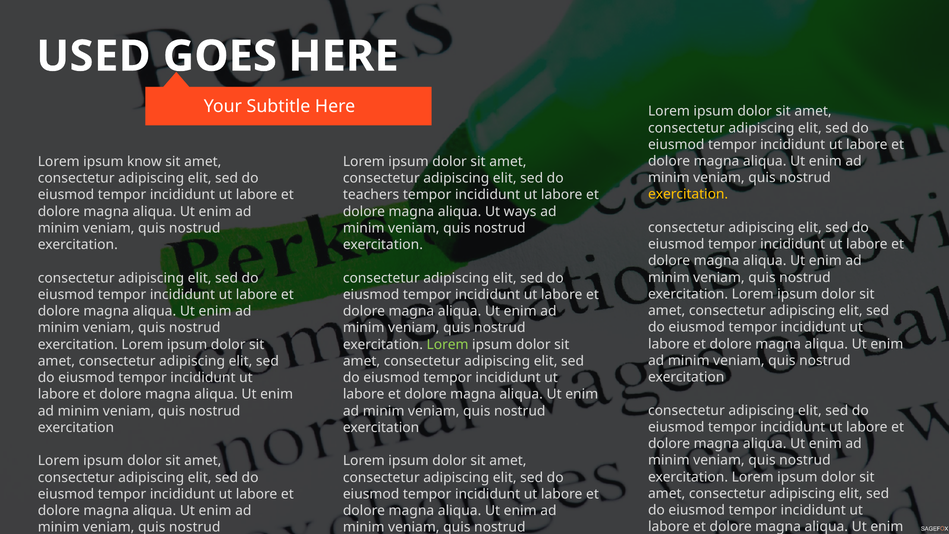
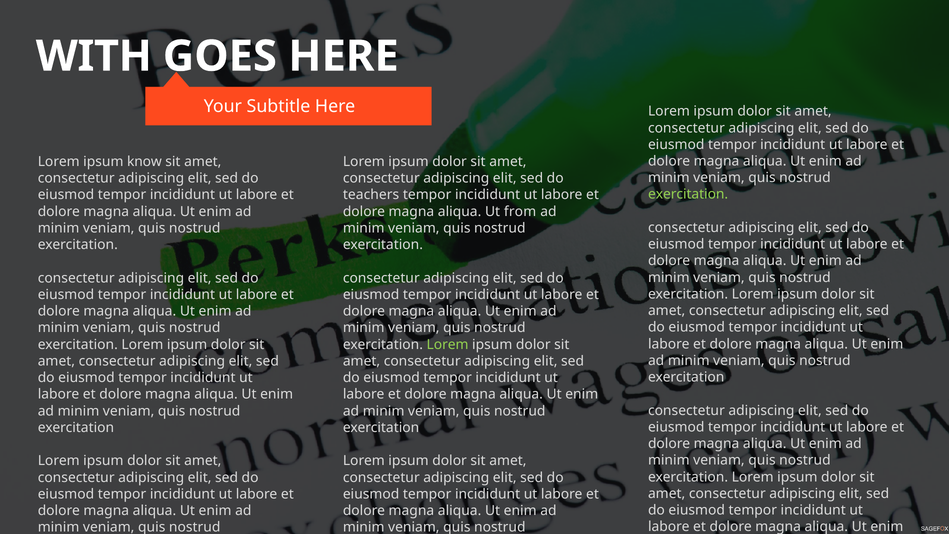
USED: USED -> WITH (94, 56)
exercitation colour: yellow -> light green (688, 194)
ways: ways -> from (520, 211)
